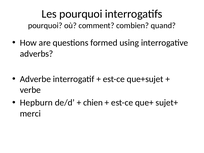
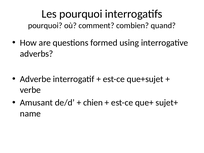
Hepburn: Hepburn -> Amusant (36, 103)
merci: merci -> name (30, 114)
